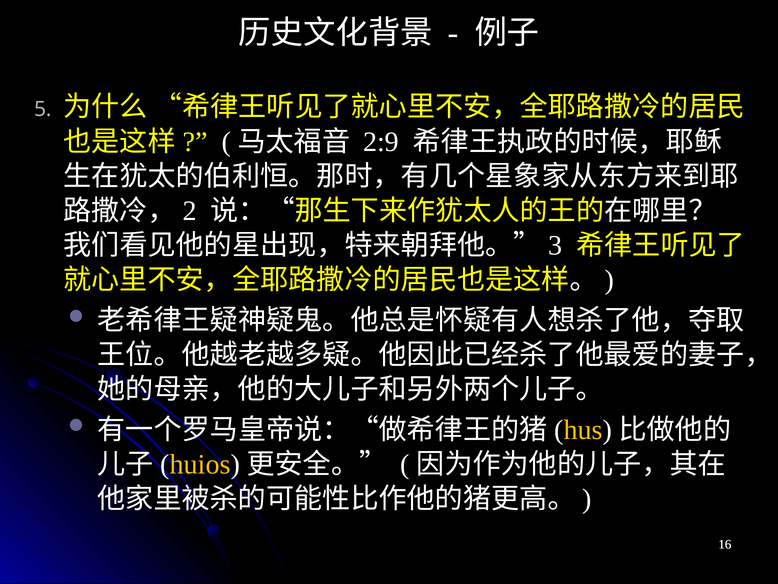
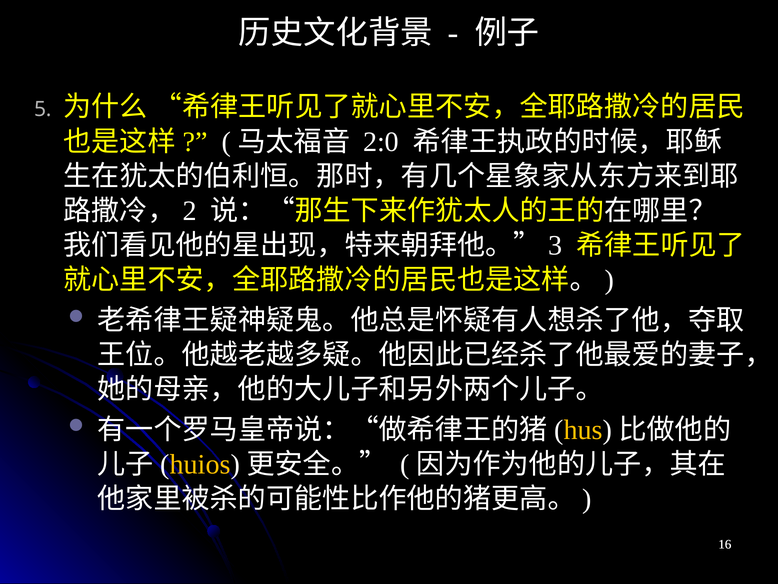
2:9: 2:9 -> 2:0 (381, 142)
